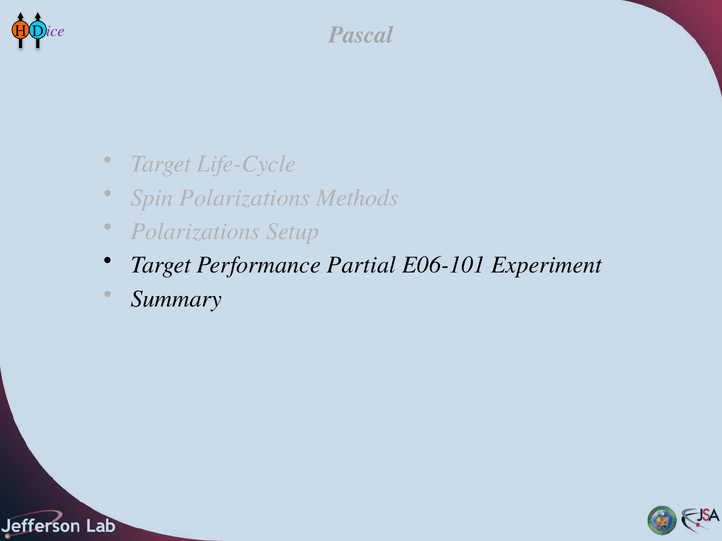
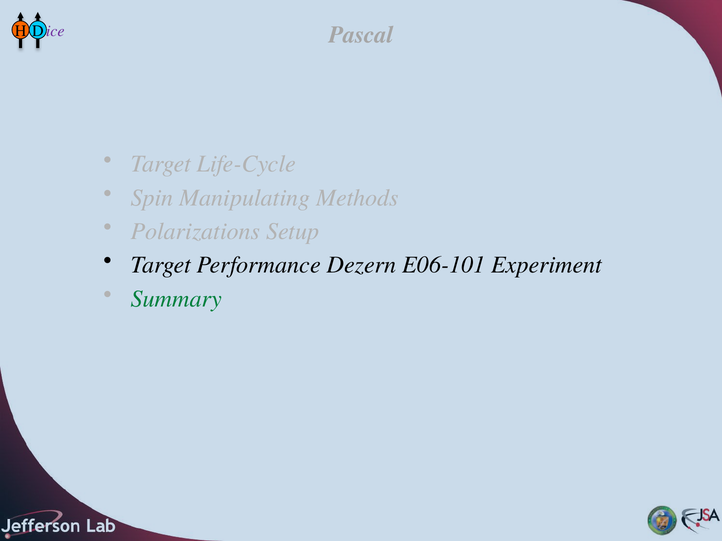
Spin Polarizations: Polarizations -> Manipulating (245, 198)
Partial: Partial -> Dezern (362, 265)
Summary colour: black -> green (176, 299)
